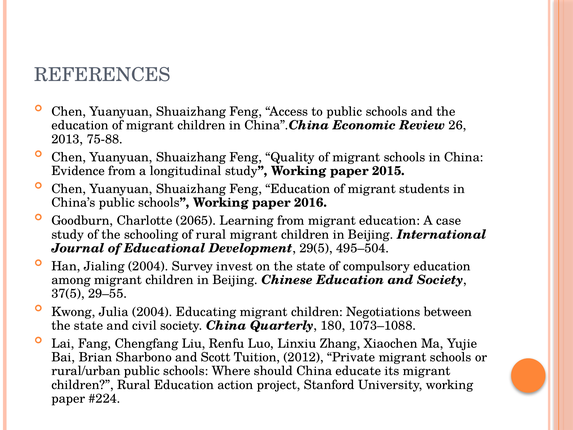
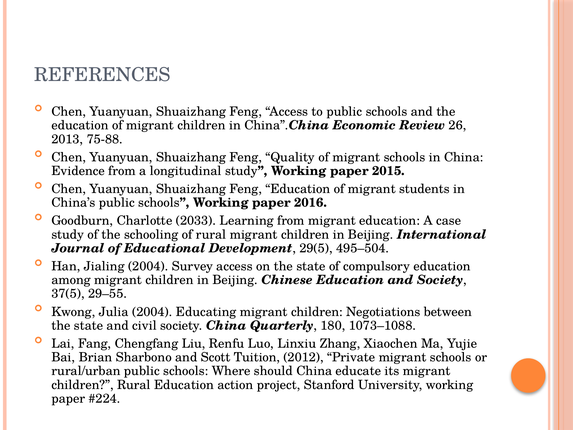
2065: 2065 -> 2033 (196, 221)
Survey invest: invest -> access (235, 266)
